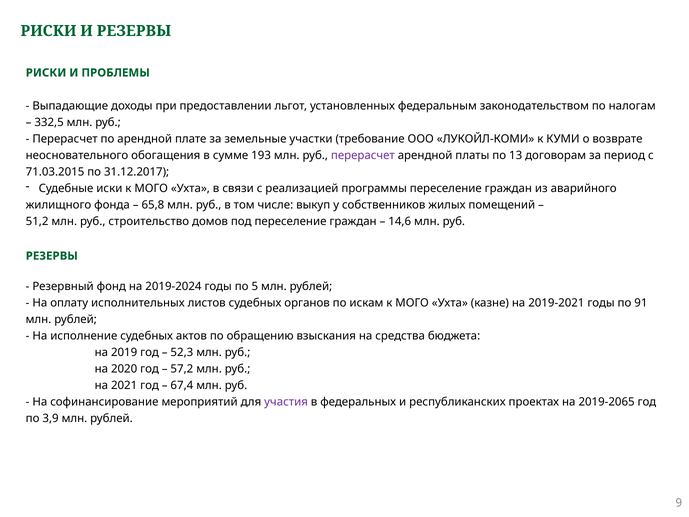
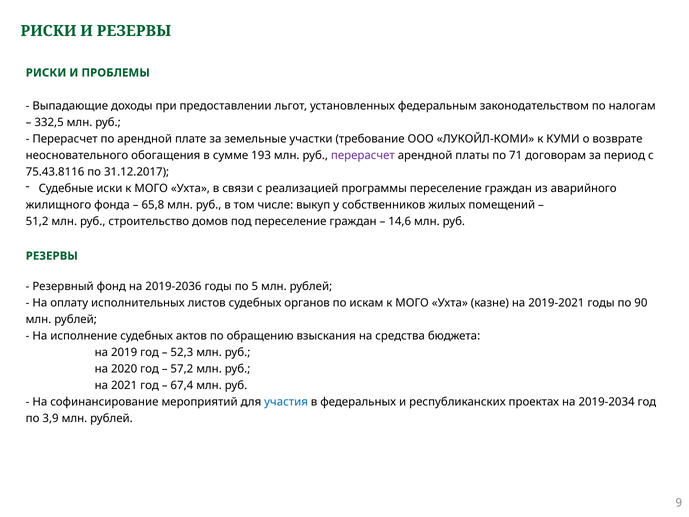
13: 13 -> 71 (516, 155)
71.03.2015: 71.03.2015 -> 75.43.8116 (55, 172)
2019-2024: 2019-2024 -> 2019-2036 (173, 286)
91: 91 -> 90 (641, 303)
участия colour: purple -> blue (286, 402)
2019-2065: 2019-2065 -> 2019-2034 (607, 402)
